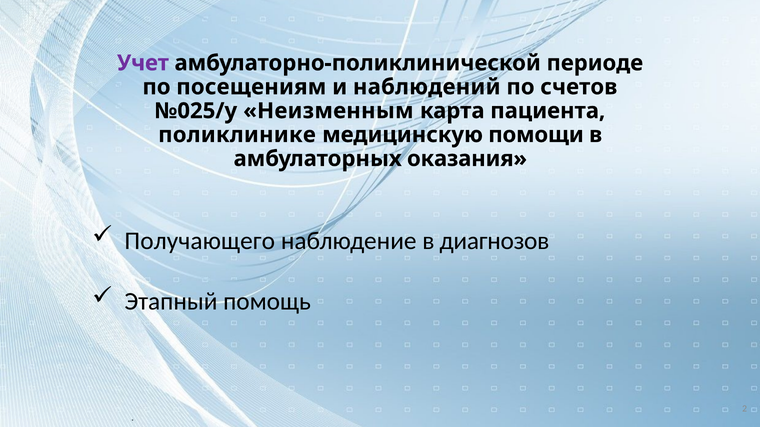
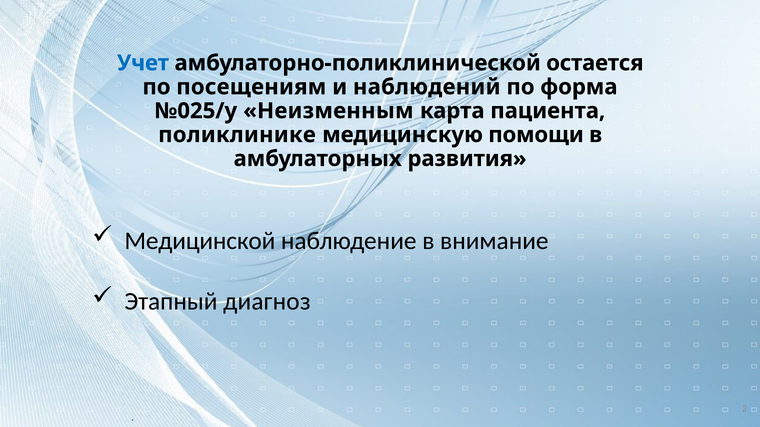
Учет colour: purple -> blue (143, 63)
периоде: периоде -> остается (595, 63)
счетов: счетов -> форма (579, 87)
оказания: оказания -> развития (467, 159)
Получающего: Получающего -> Медицинской (200, 241)
диагнозов: диагнозов -> внимание (494, 241)
помощь: помощь -> диагноз (267, 302)
